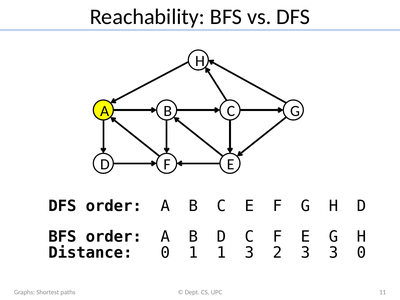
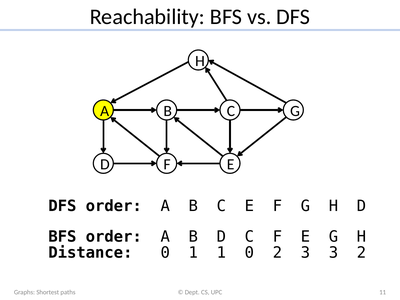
1 3: 3 -> 0 (249, 253)
3 0: 0 -> 2 (361, 253)
